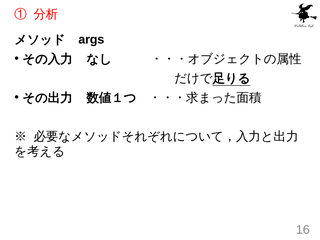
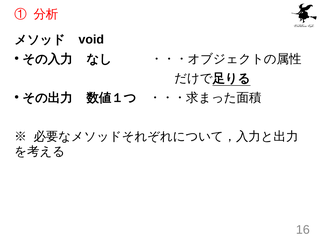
args: args -> void (91, 40)
